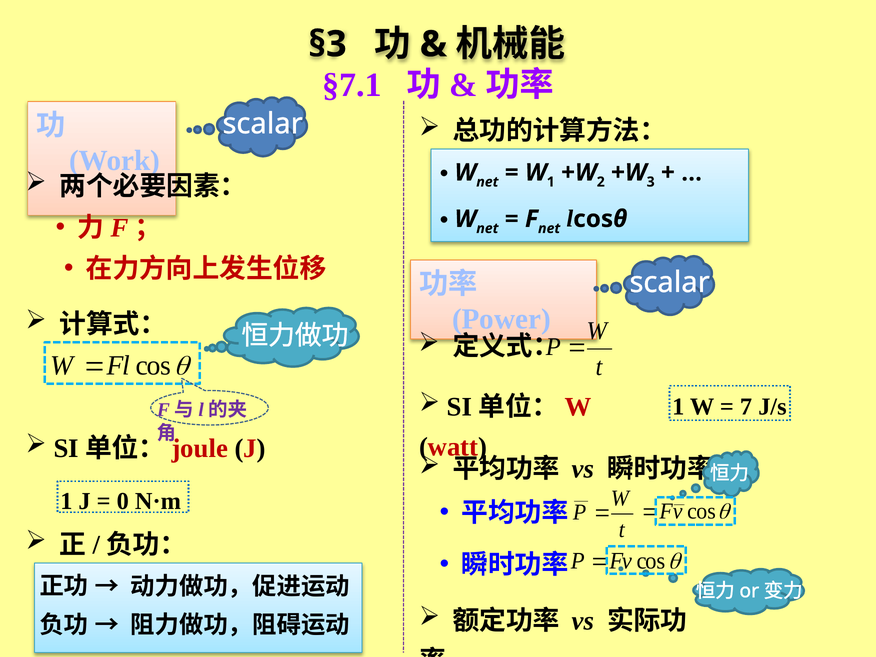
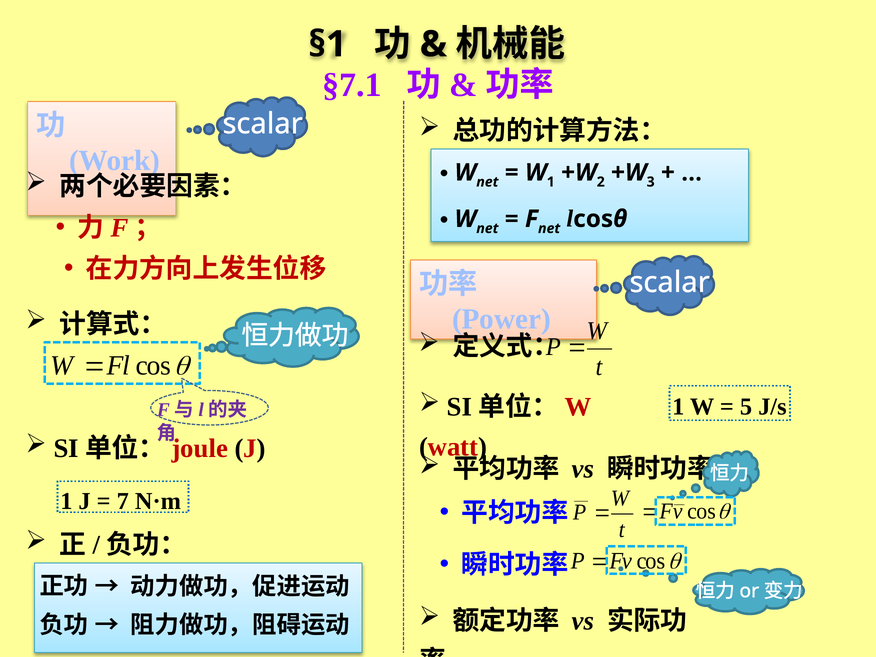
§3: §3 -> §1 (327, 44)
7: 7 -> 5 (746, 407)
0: 0 -> 7 (123, 501)
